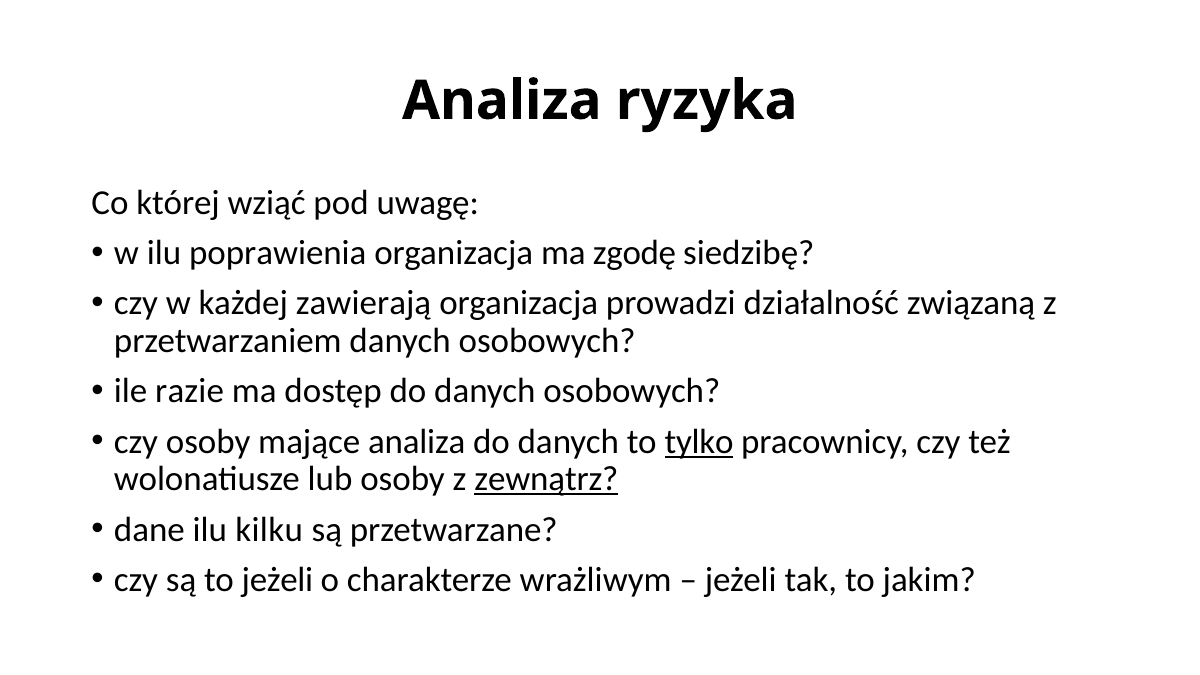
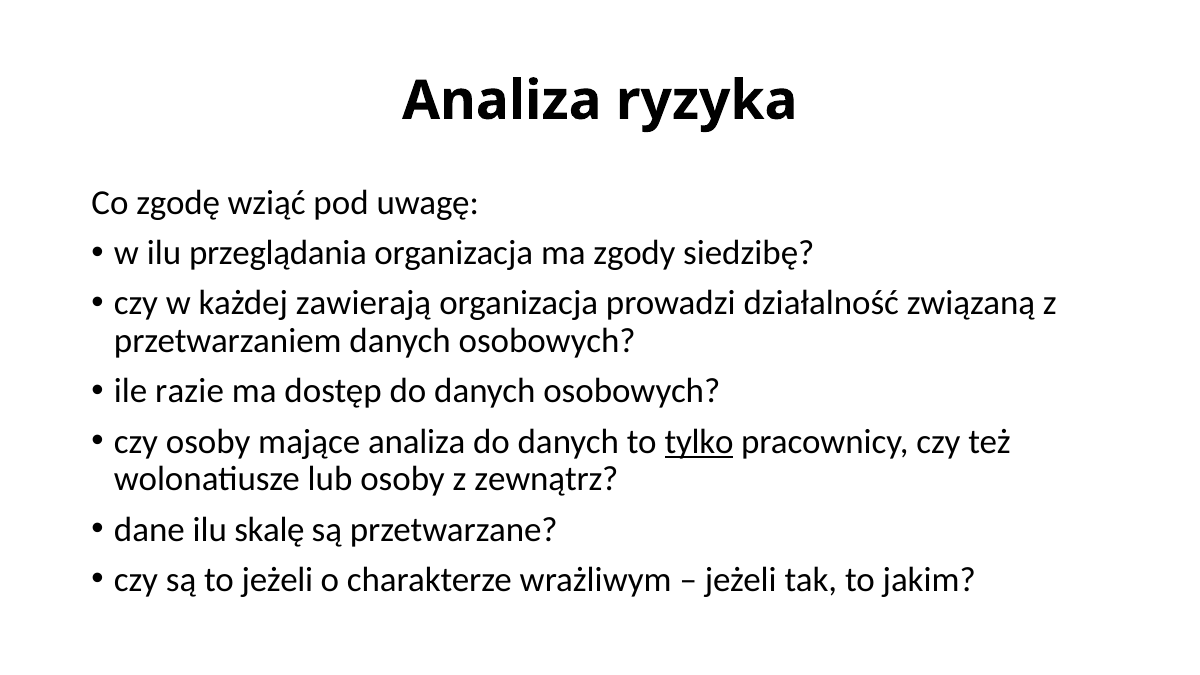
której: której -> zgodę (178, 203)
poprawienia: poprawienia -> przeglądania (278, 253)
zgodę: zgodę -> zgody (634, 253)
zewnątrz underline: present -> none (546, 479)
kilku: kilku -> skalę (269, 530)
